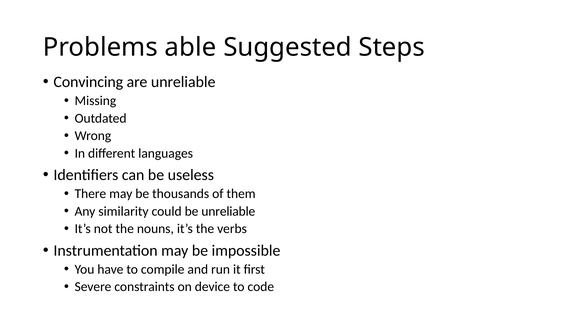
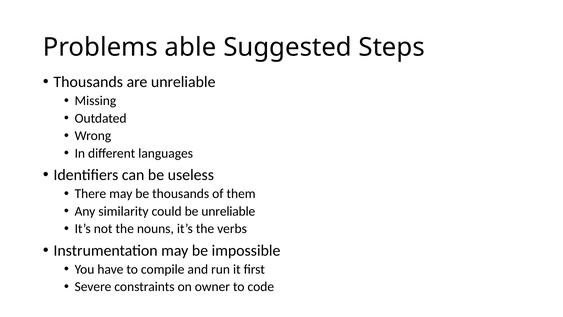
Convincing: Convincing -> Thousands (88, 82)
device: device -> owner (212, 287)
